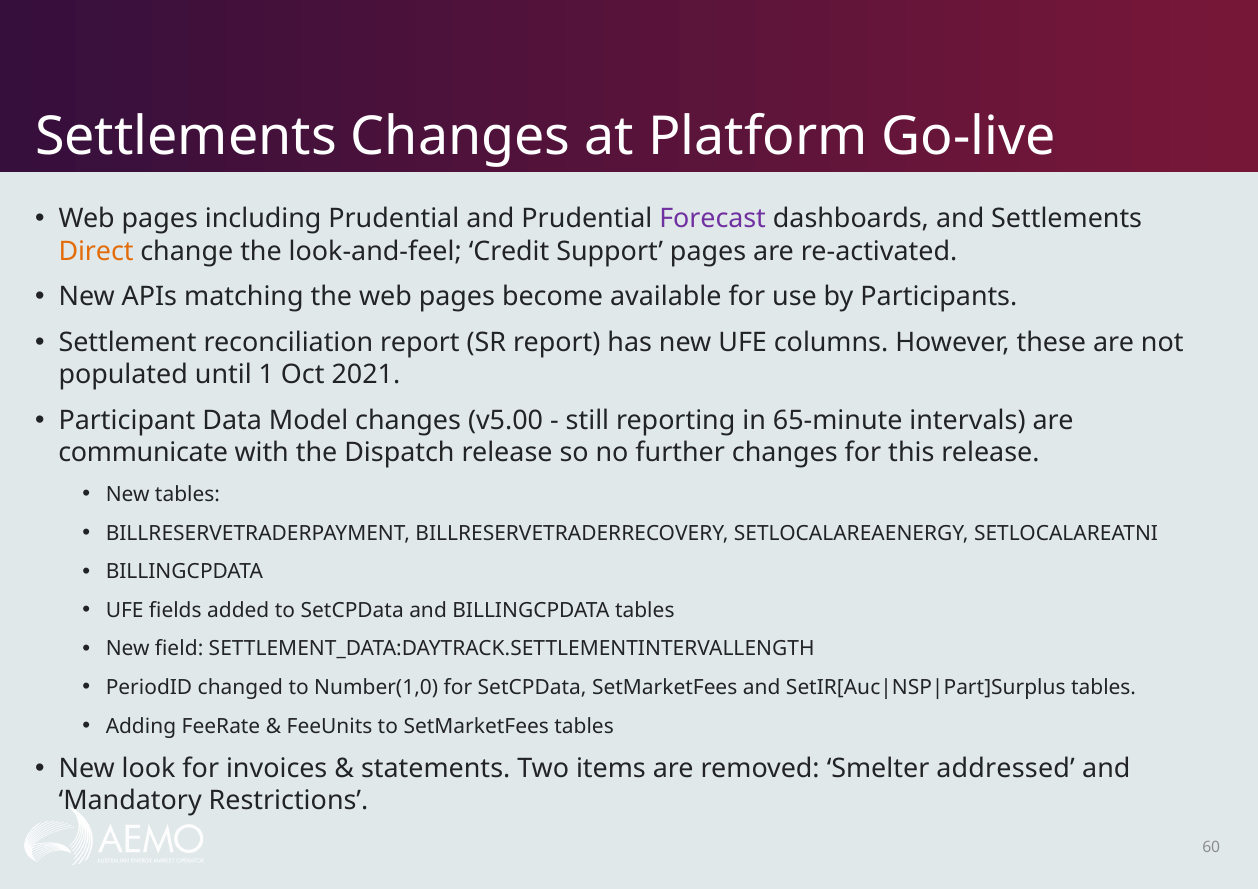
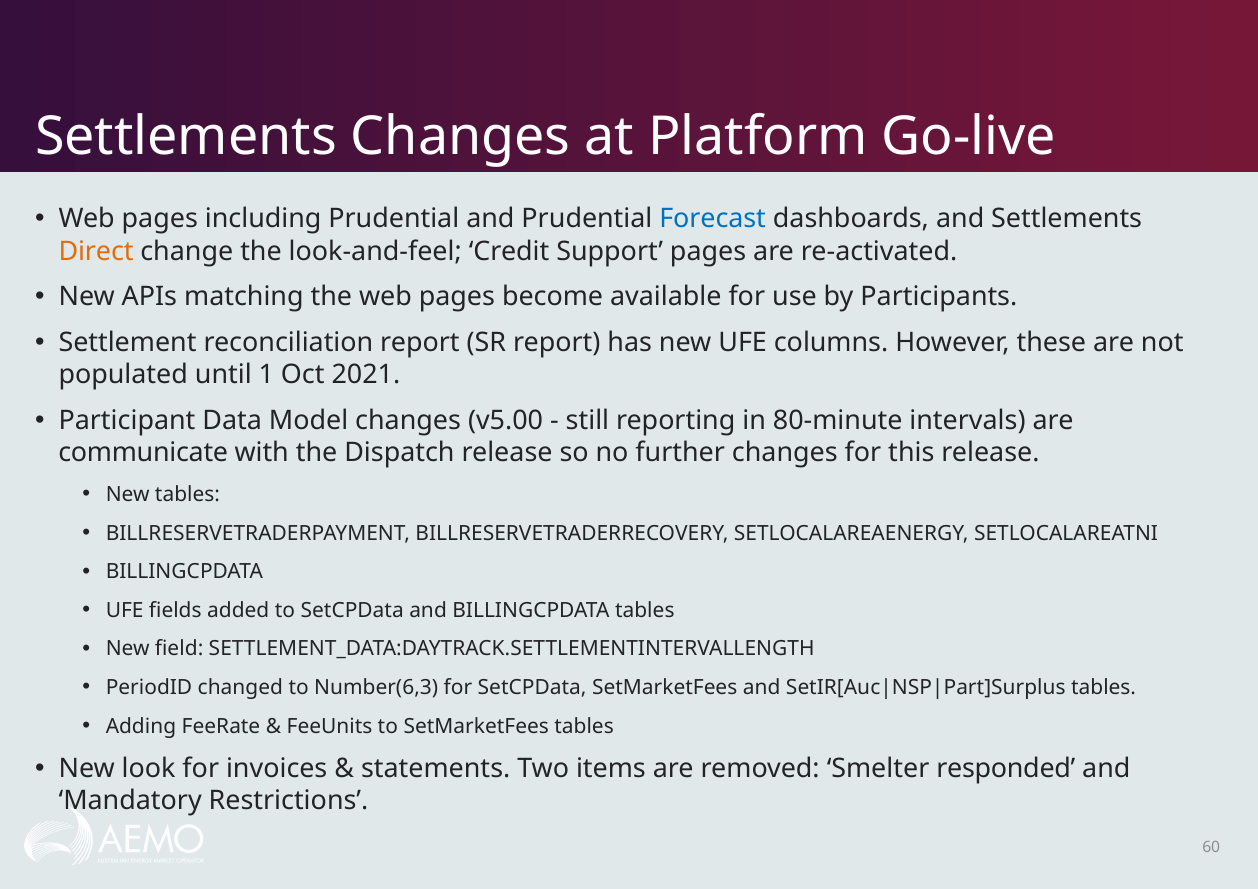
Forecast colour: purple -> blue (713, 219)
65-minute: 65-minute -> 80-minute (838, 421)
Number(1,0: Number(1,0 -> Number(6,3 (376, 688)
addressed: addressed -> responded (1006, 769)
